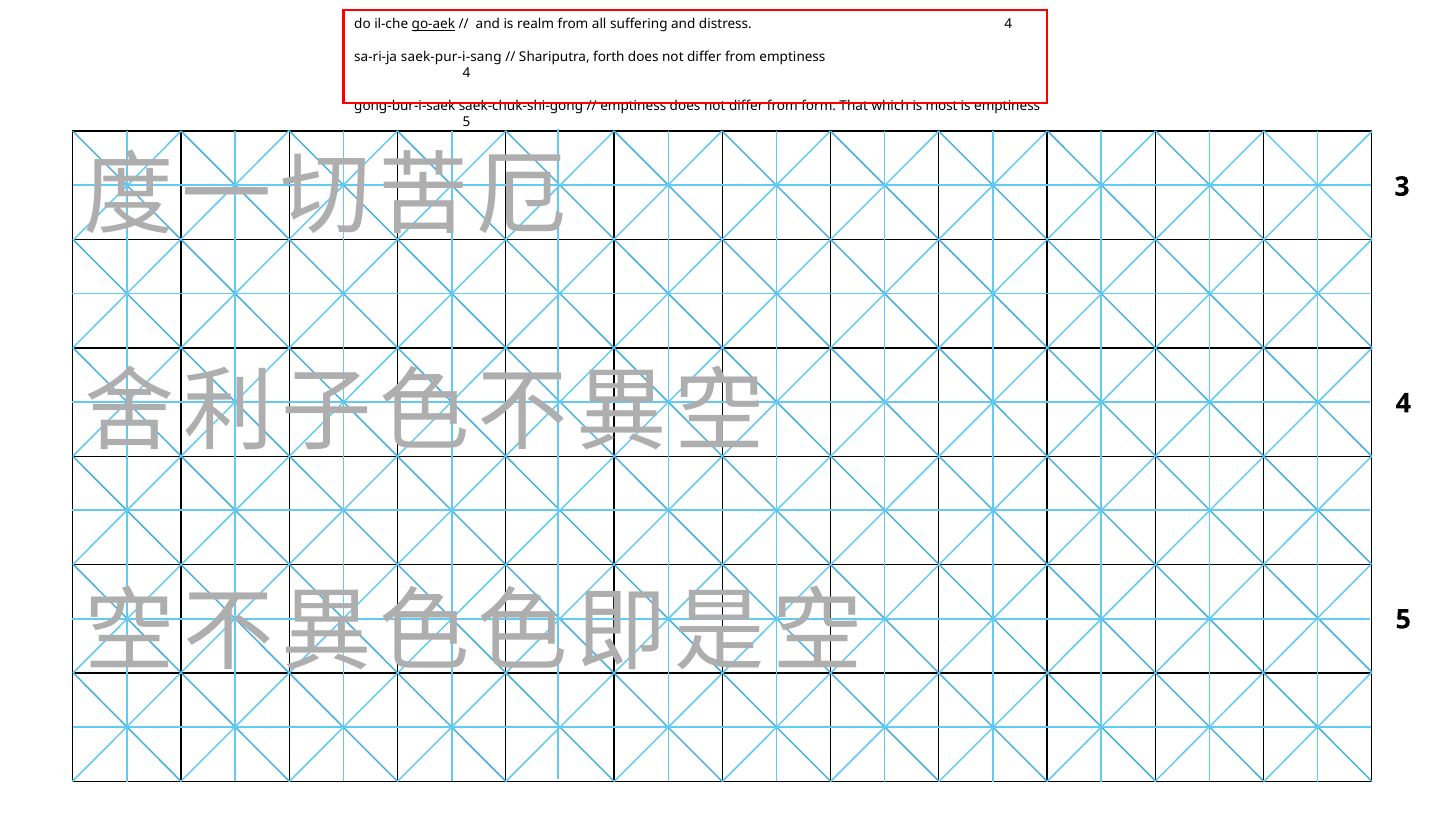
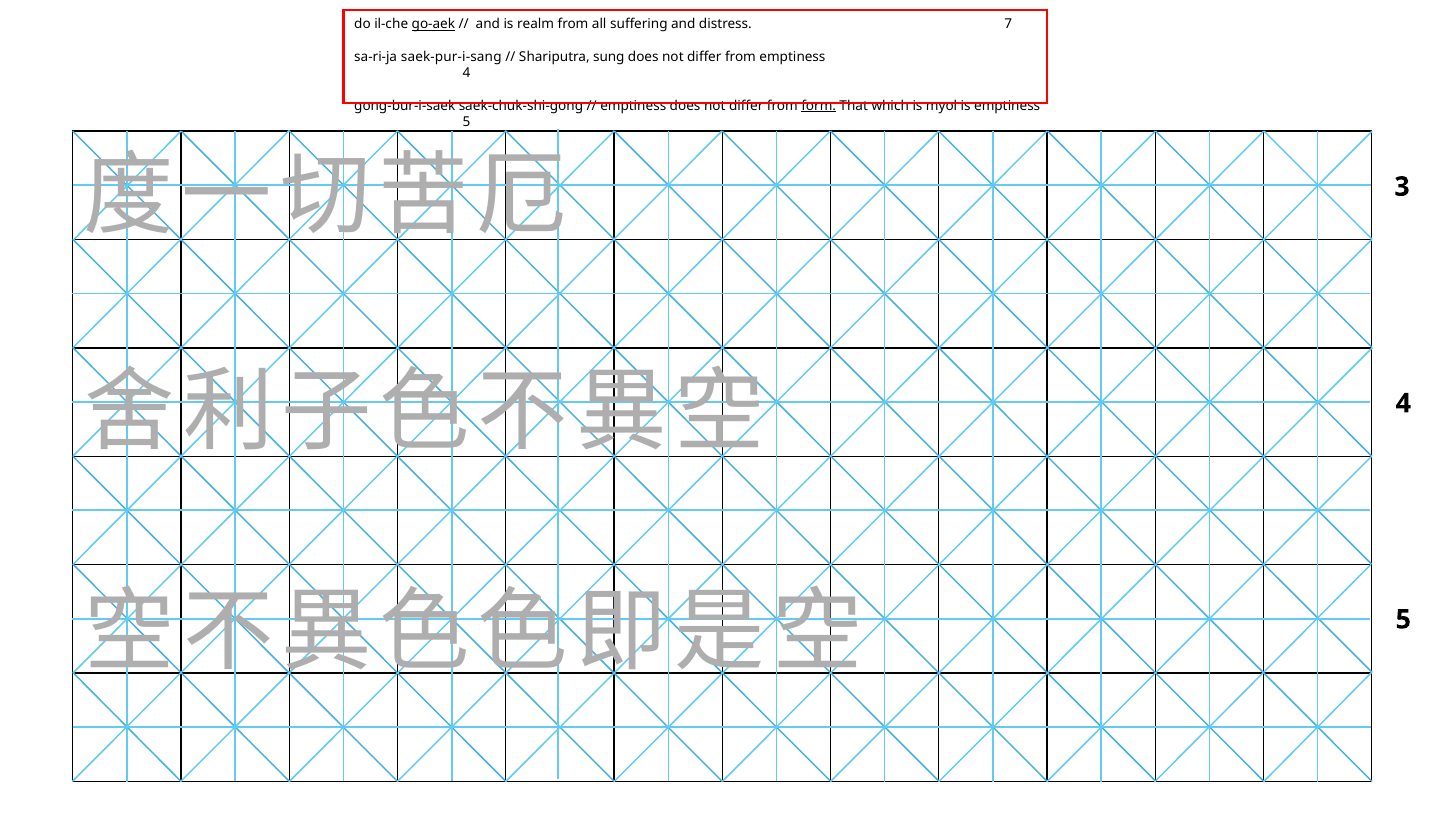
distress 4: 4 -> 7 (1008, 24)
forth: forth -> sung (609, 57)
form underline: none -> present (819, 106)
most: most -> myol (942, 106)
